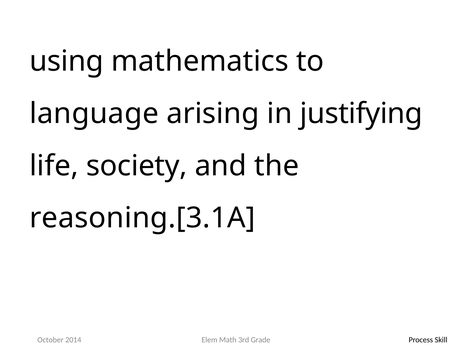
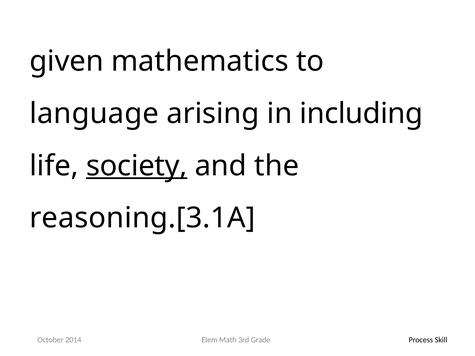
using: using -> given (67, 61)
justifying: justifying -> including (361, 114)
society underline: none -> present (137, 166)
